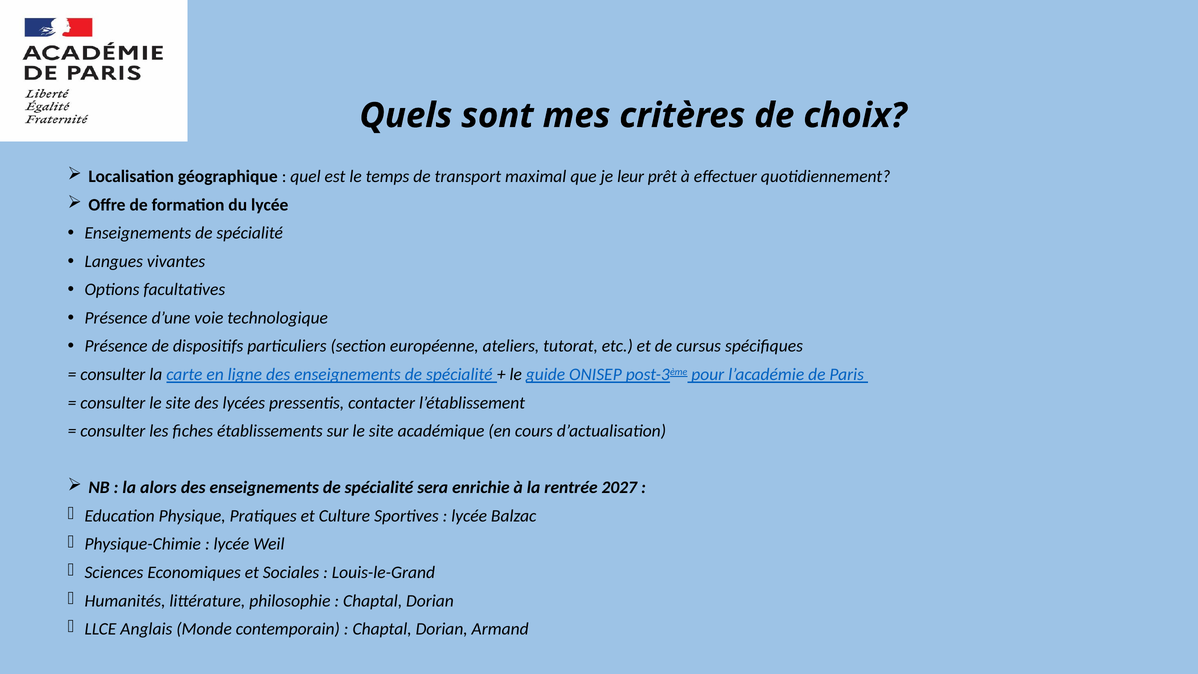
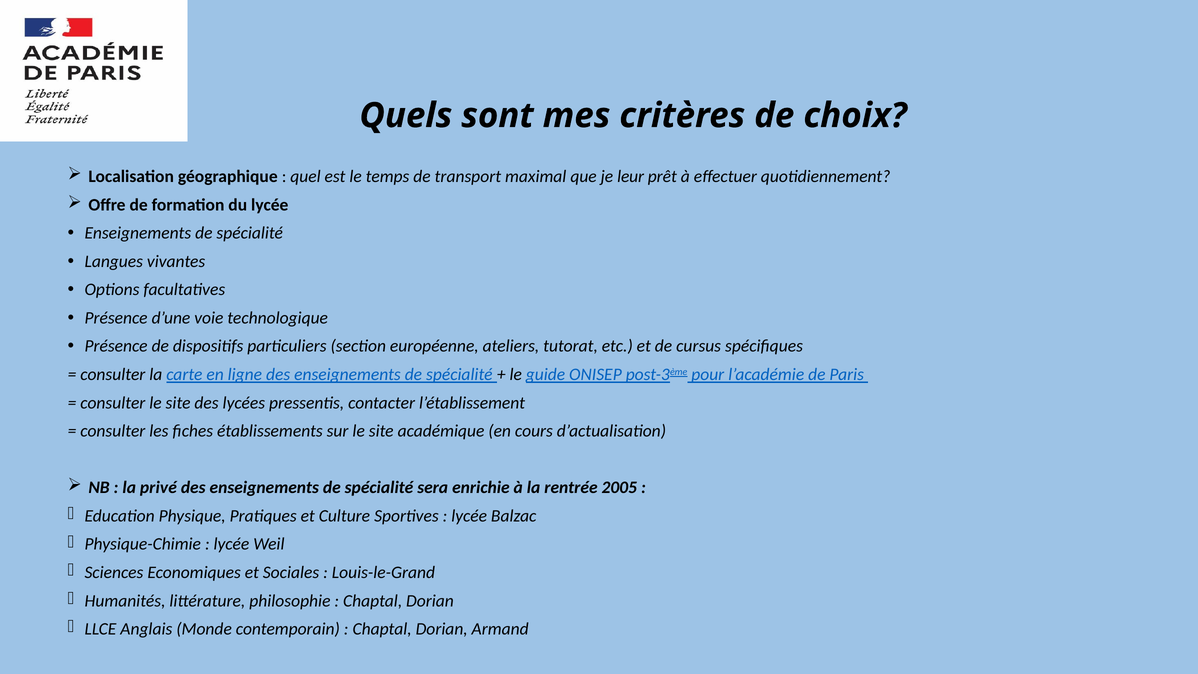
alors: alors -> privé (158, 488)
2027: 2027 -> 2005 (619, 488)
